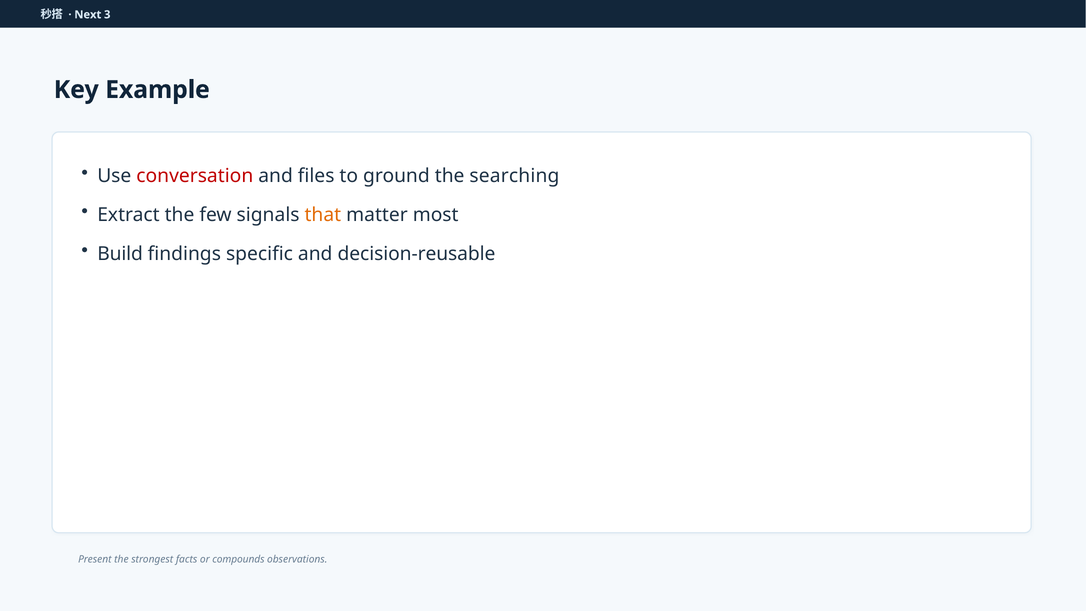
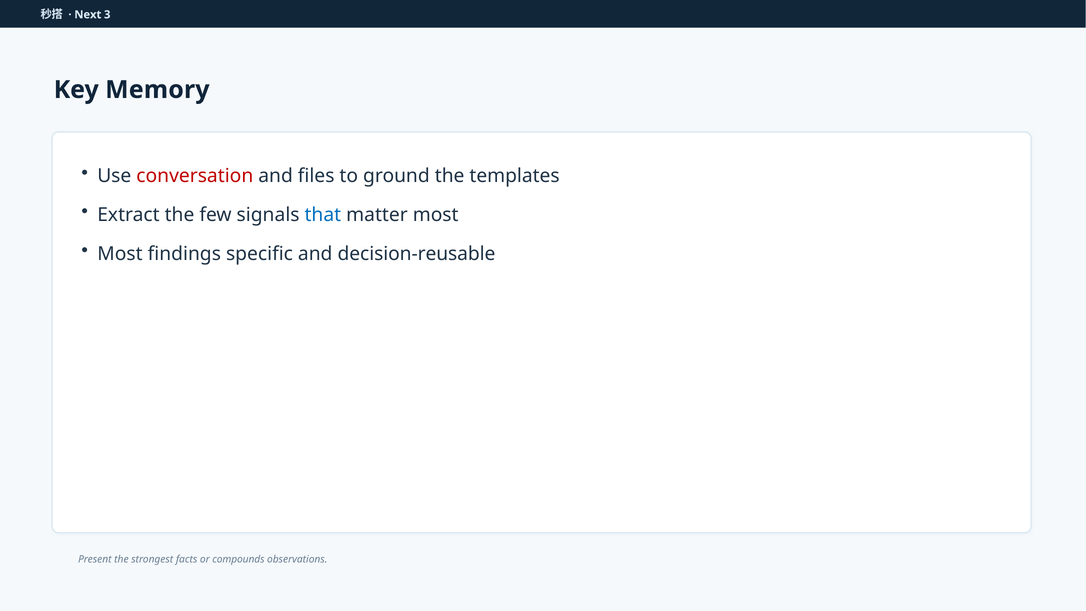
Example: Example -> Memory (157, 90)
searching: searching -> templates (515, 176)
that colour: orange -> blue (323, 215)
Build: Build -> Most (120, 254)
